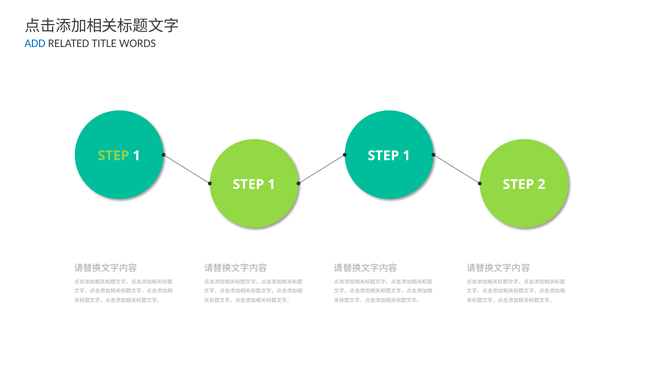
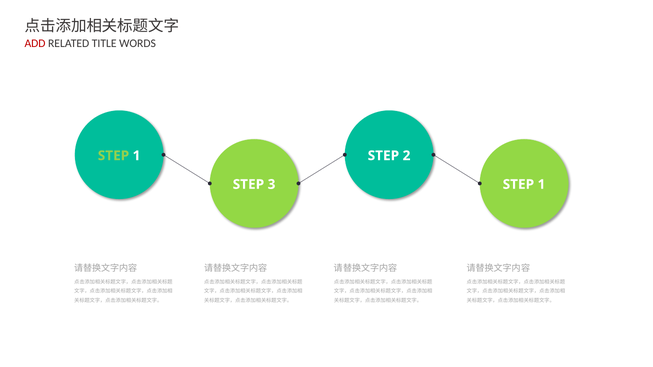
ADD colour: blue -> red (35, 43)
1: 1 -> 2 (407, 156)
1: 1 -> 3 (272, 185)
2: 2 -> 1 (542, 185)
